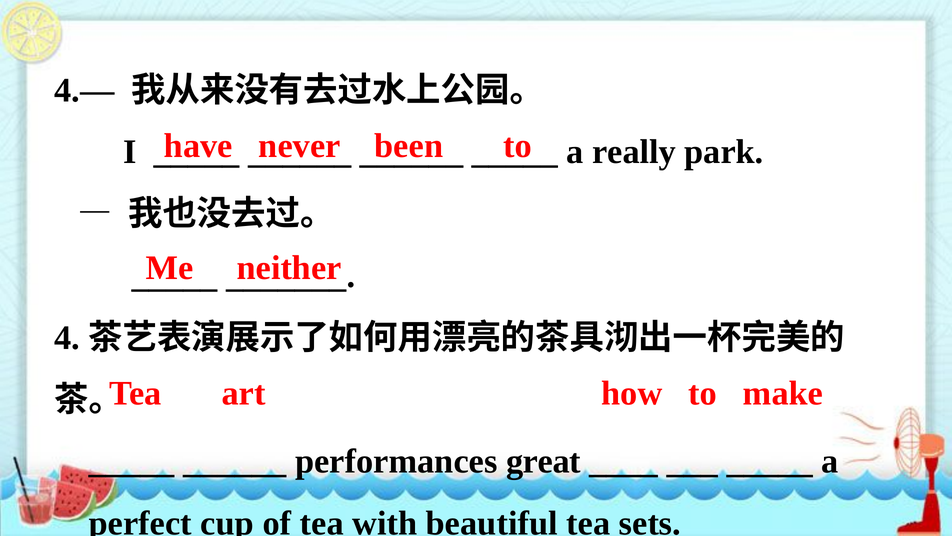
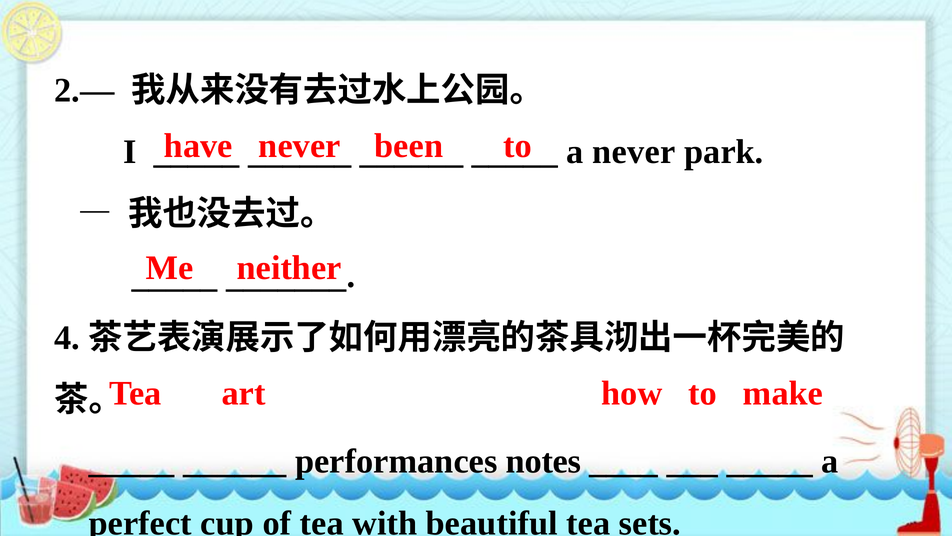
4.—: 4.— -> 2.— (84, 90)
a really: really -> never (634, 152)
great: great -> notes (543, 461)
